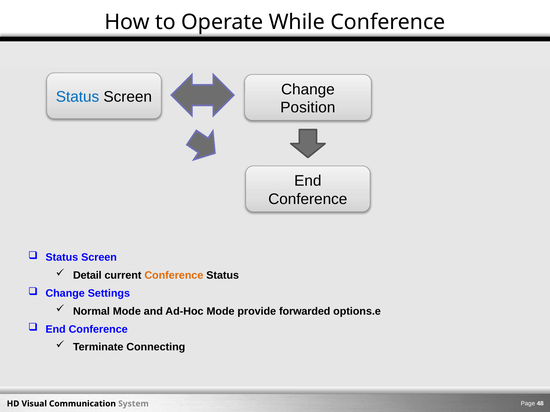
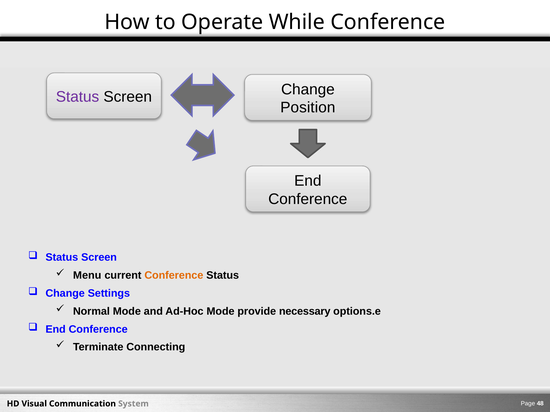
Status colour: blue -> purple (78, 97)
Detail: Detail -> Menu (87, 276)
forwarded: forwarded -> necessary (305, 312)
